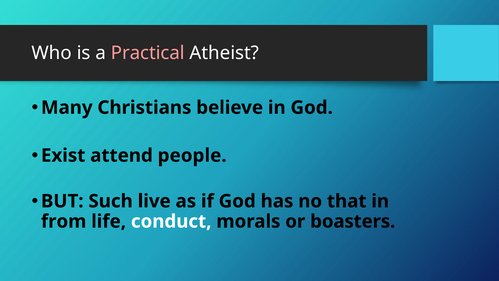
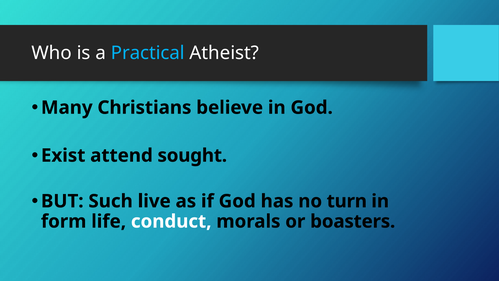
Practical colour: pink -> light blue (148, 53)
people: people -> sought (192, 155)
that: that -> turn (347, 201)
from: from -> form (64, 221)
